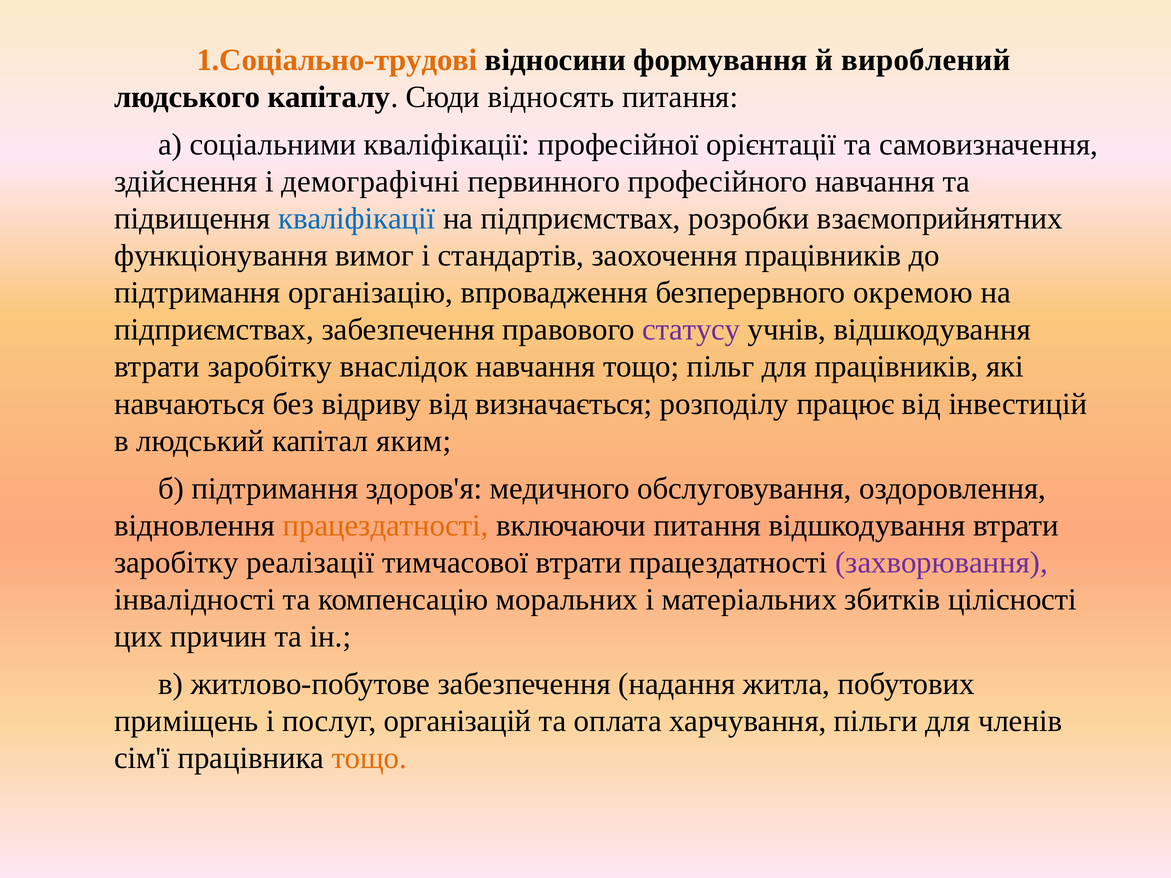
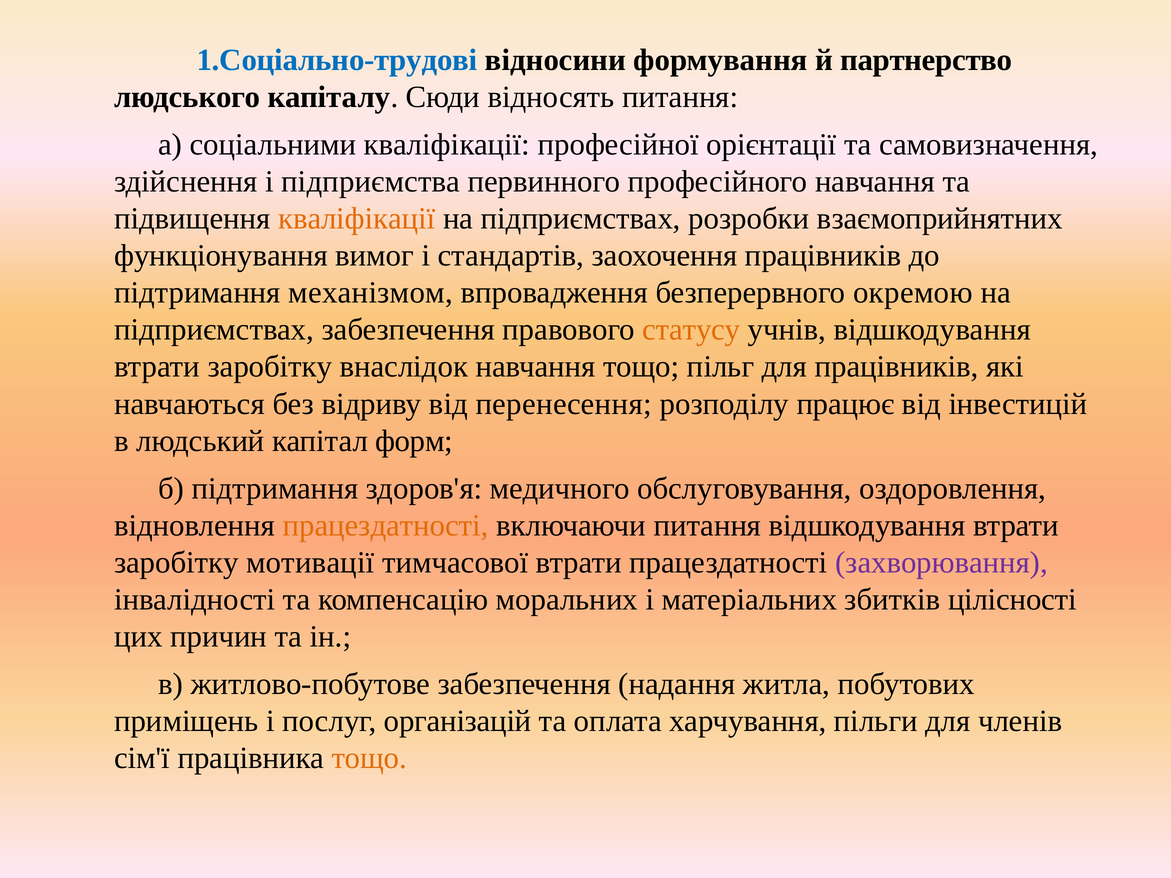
1.Соціально-трудові colour: orange -> blue (337, 60)
вироблений: вироблений -> партнерство (926, 60)
демографічні: демографічні -> підприємства (371, 182)
кваліфікації colour: blue -> orange (357, 219)
організацію: організацію -> механізмом (371, 293)
статусу colour: purple -> orange (691, 330)
визначається: визначається -> перенесення (564, 404)
яким: яким -> форм (414, 441)
реалізації: реалізації -> мотивації (310, 563)
